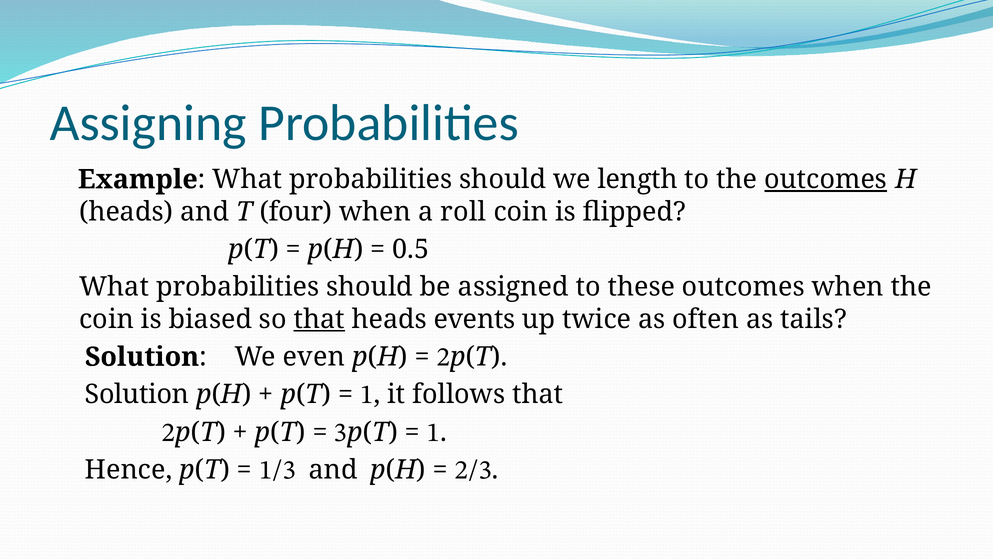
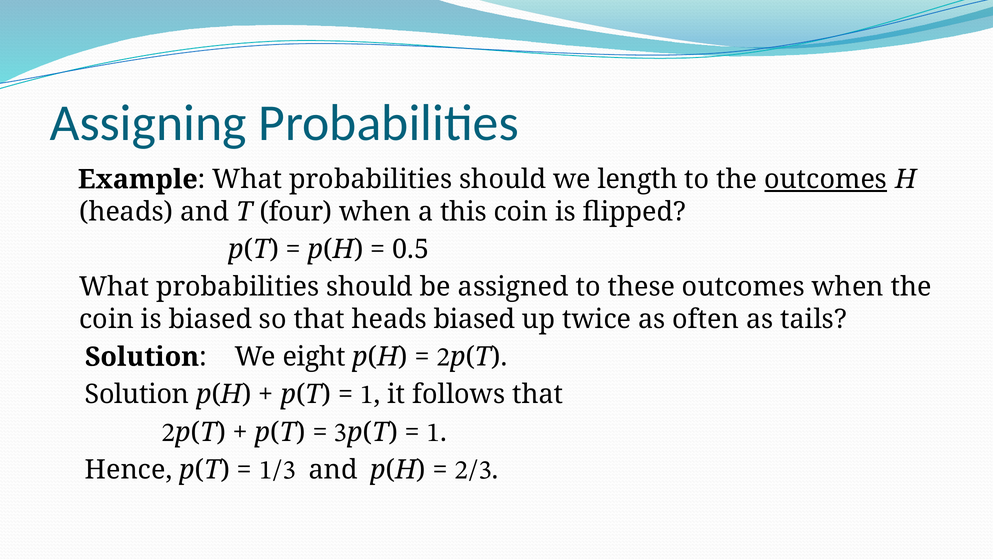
roll: roll -> this (463, 212)
that underline: present -> none (319, 319)
heads events: events -> biased (475, 319)
even: even -> eight (314, 357)
